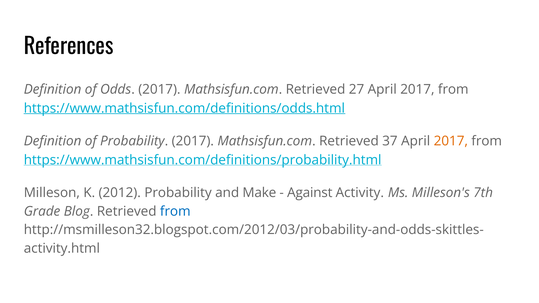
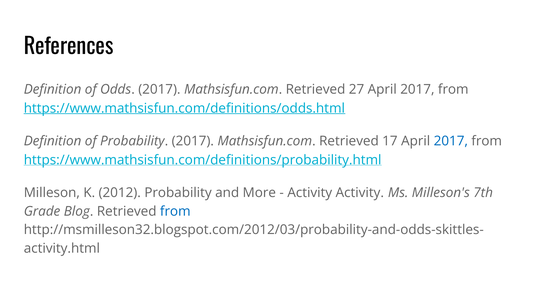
37: 37 -> 17 (390, 141)
2017 colour: orange -> blue (451, 141)
Make: Make -> More (259, 193)
Against: Against -> Activity (310, 193)
